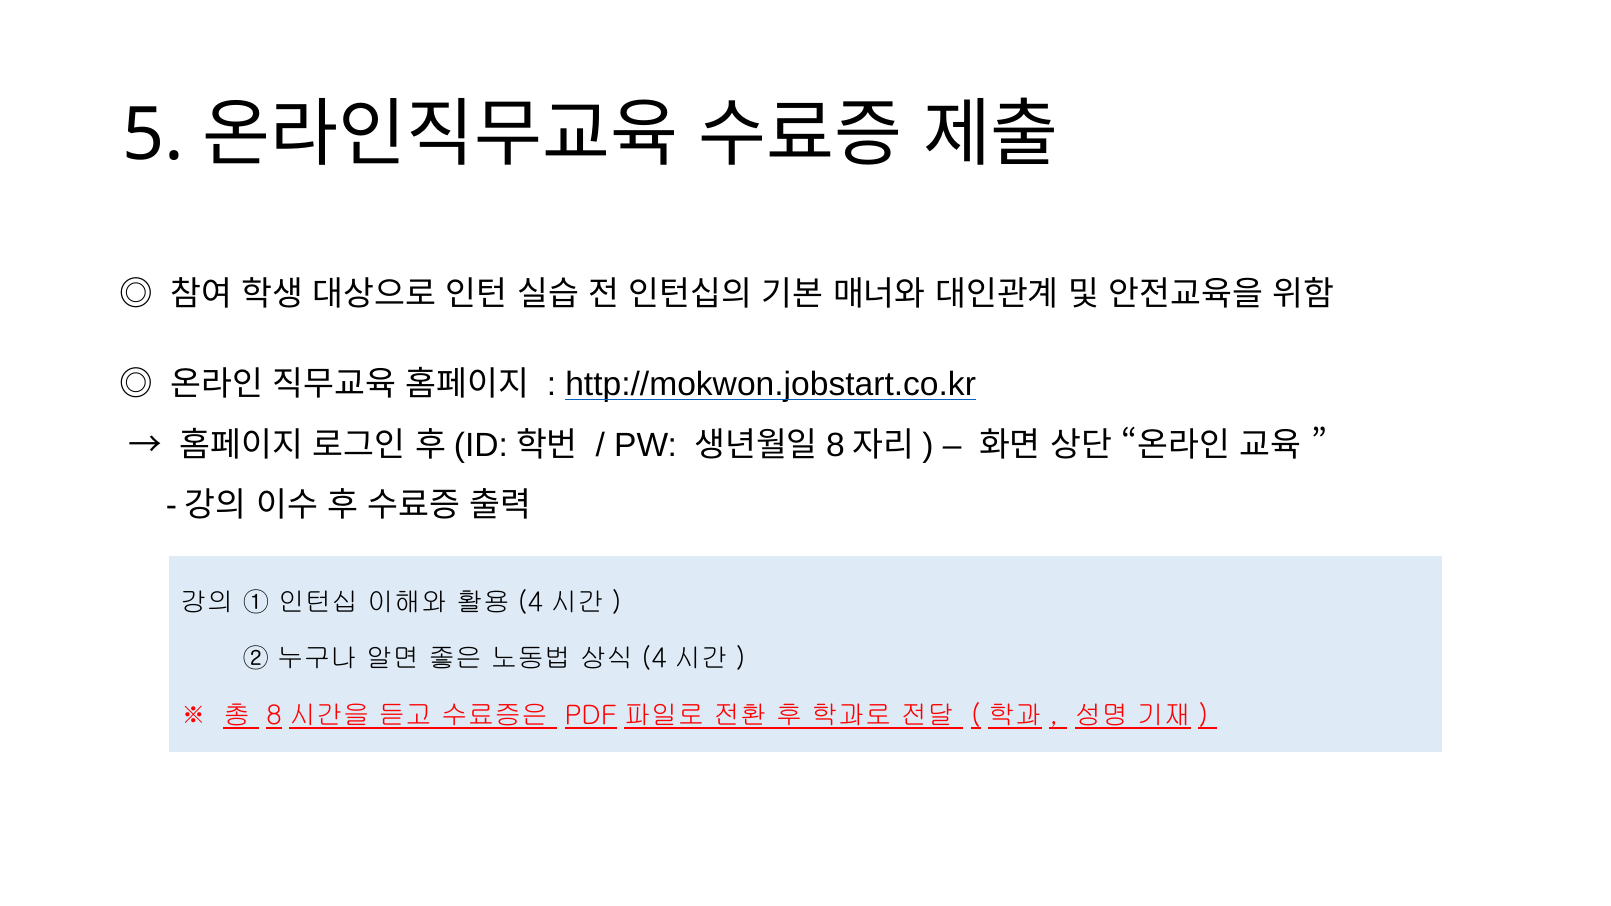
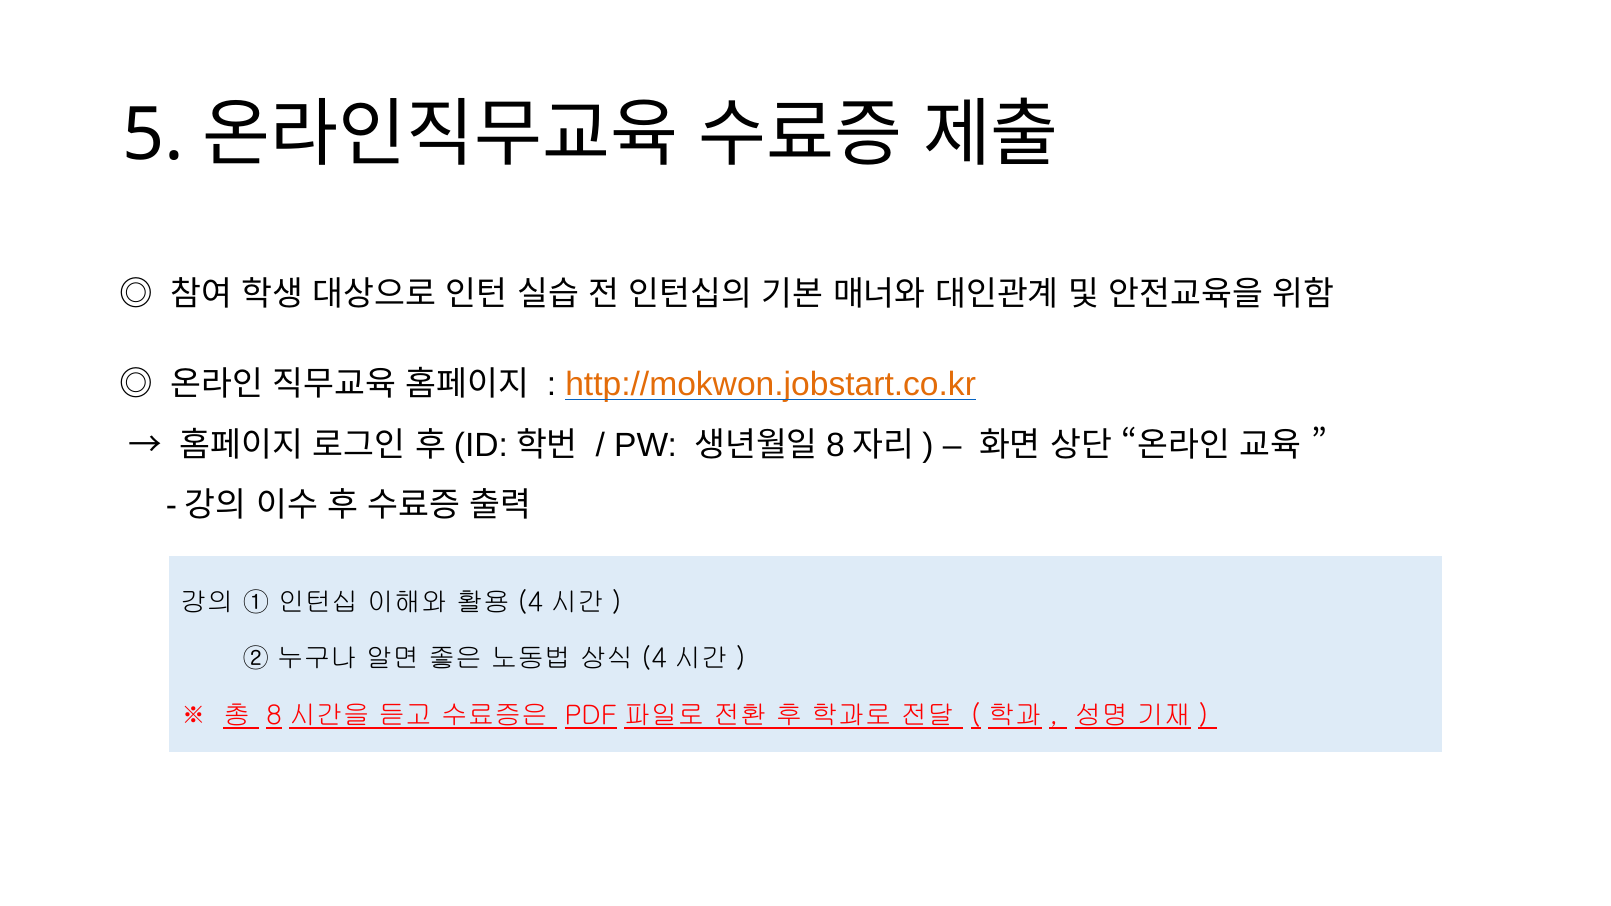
http://mokwon.jobstart.co.kr colour: black -> orange (771, 385)
